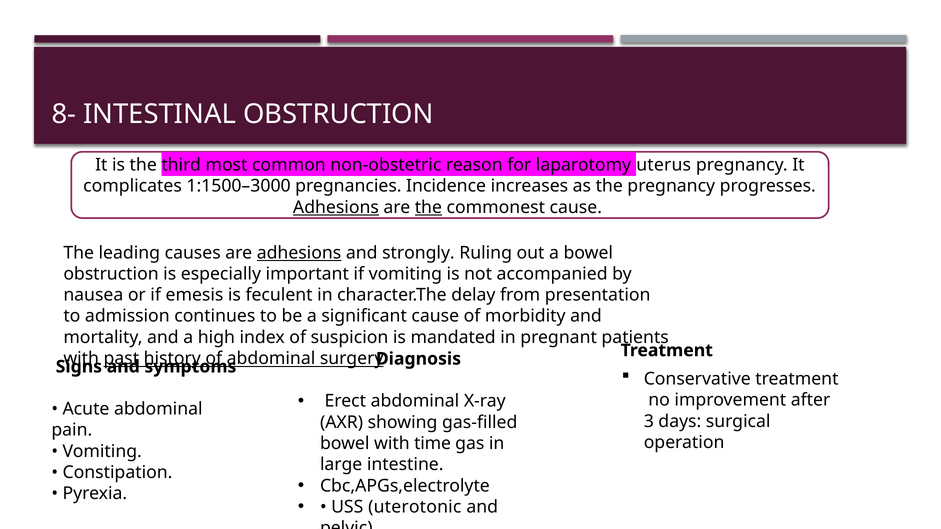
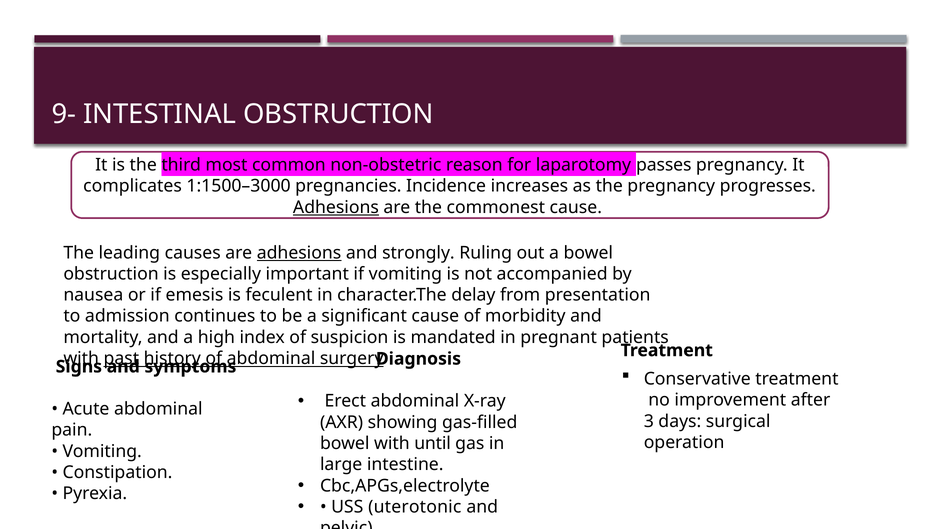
8-: 8- -> 9- (64, 114)
uterus: uterus -> passes (664, 165)
the underline: present -> none (428, 207)
time: time -> until (433, 444)
